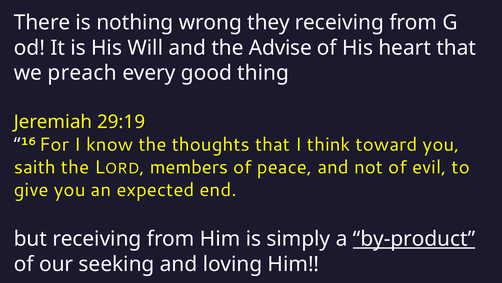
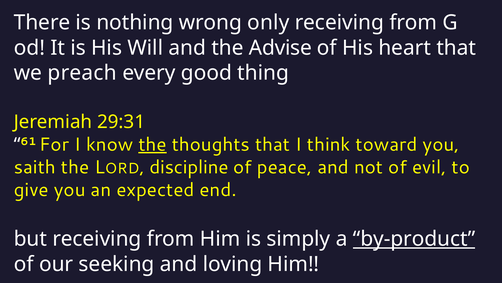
they: they -> only (268, 23)
29:19: 29:19 -> 29:31 (121, 122)
16: 16 -> 61 (28, 141)
the underline: none -> present (153, 144)
members: members -> discipline (189, 167)
